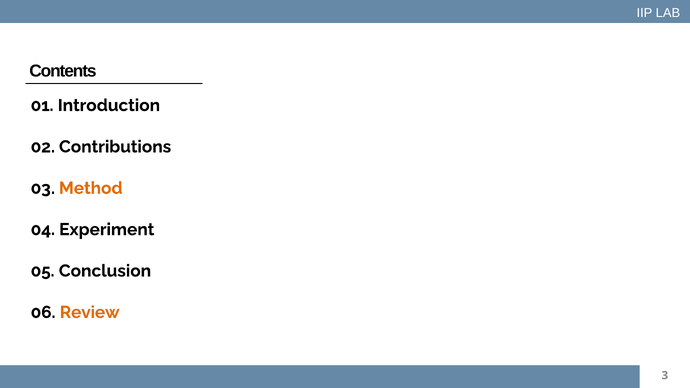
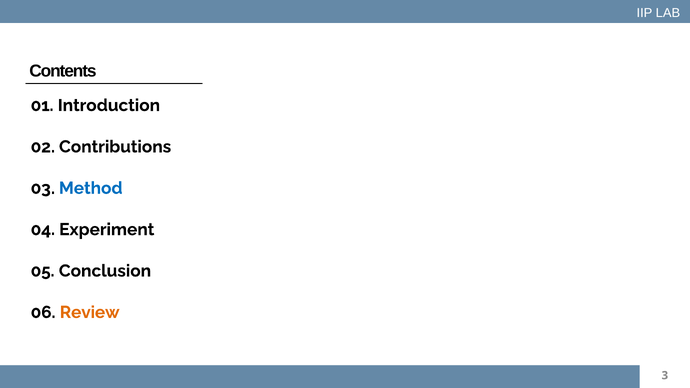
Method colour: orange -> blue (91, 188)
